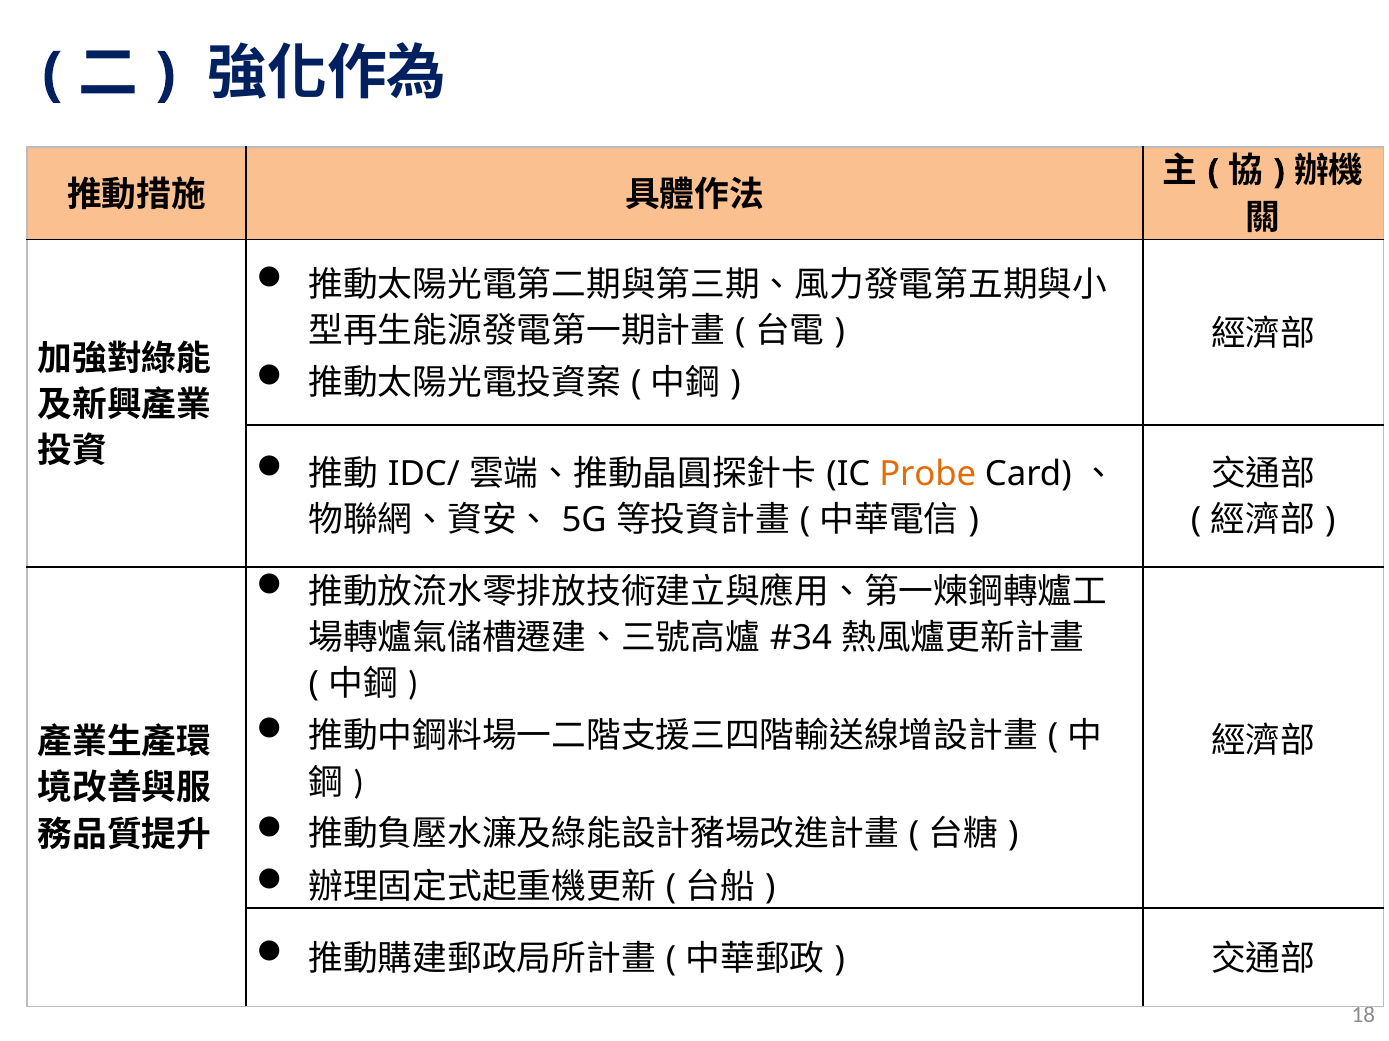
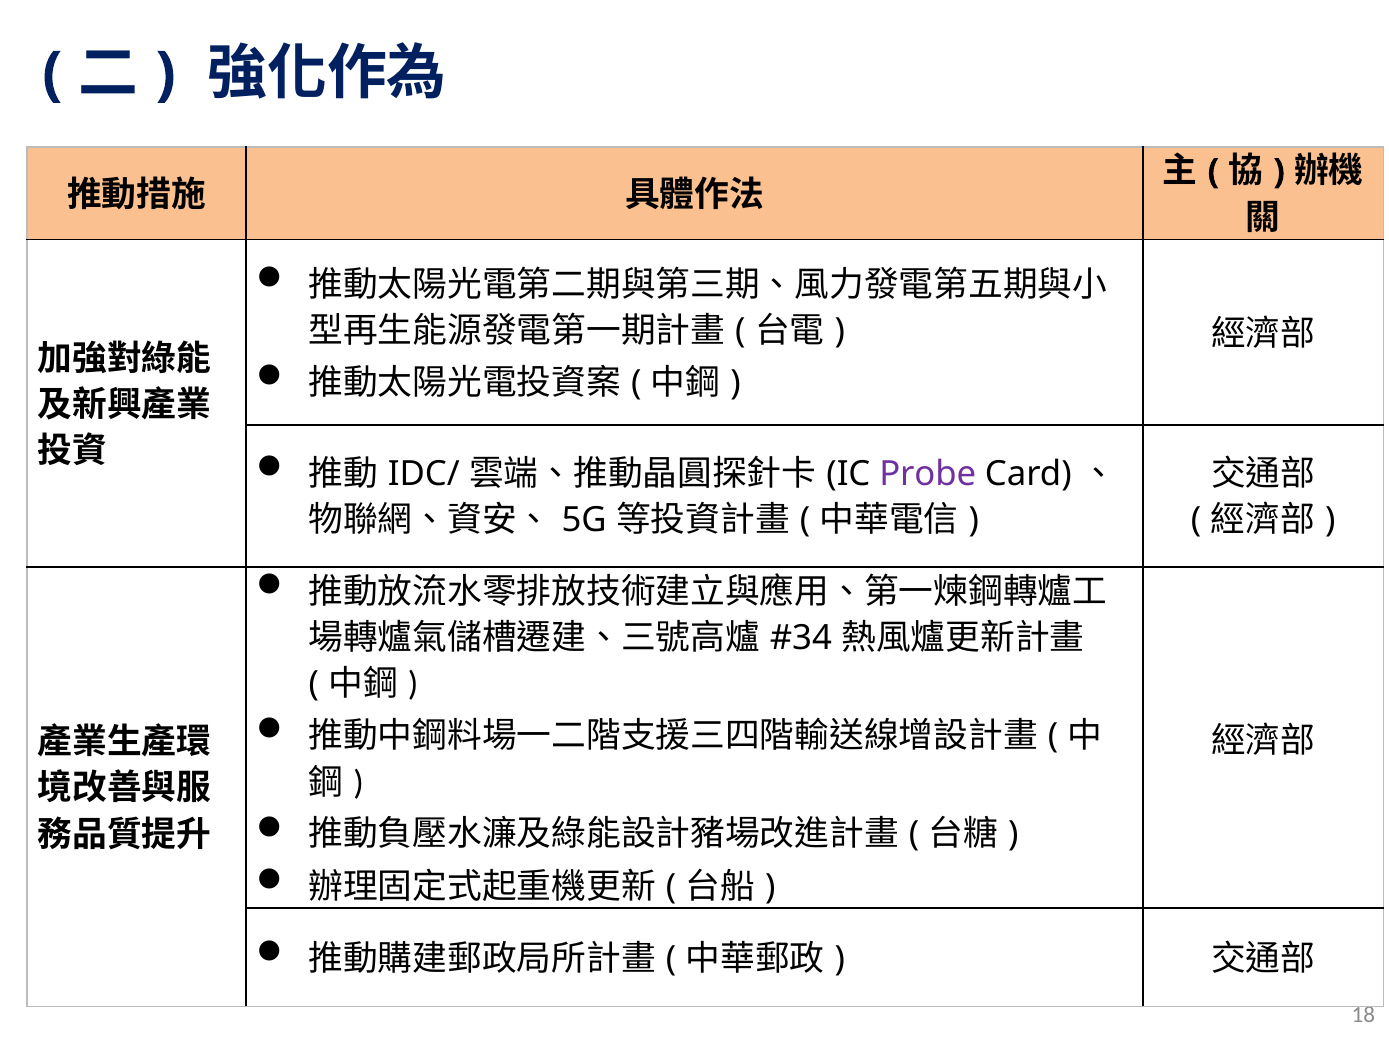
Probe colour: orange -> purple (928, 475)
